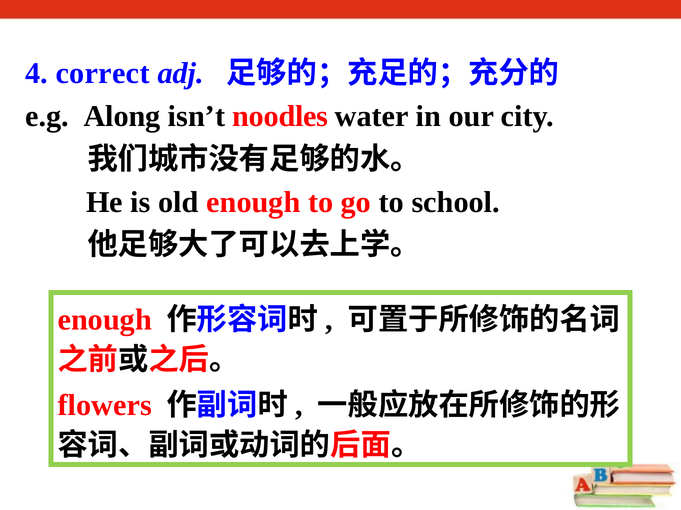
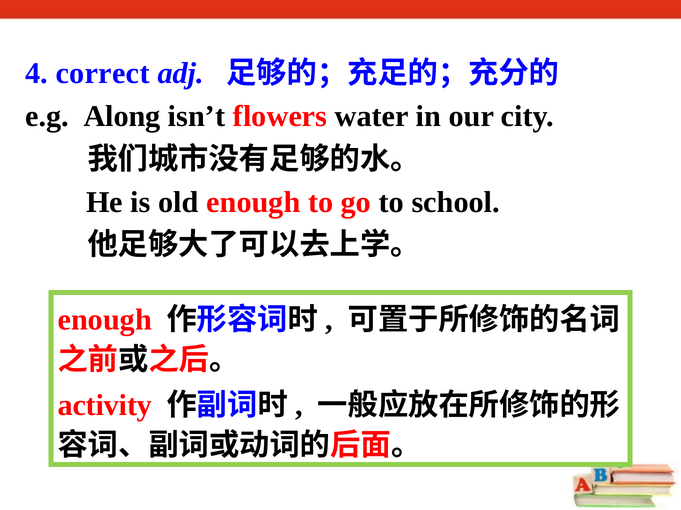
noodles: noodles -> flowers (280, 116)
flowers: flowers -> activity (105, 406)
